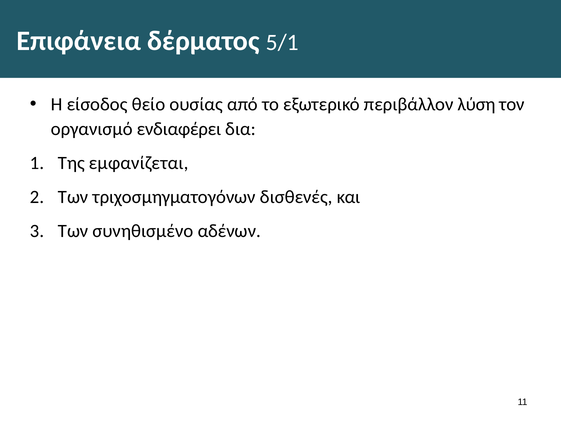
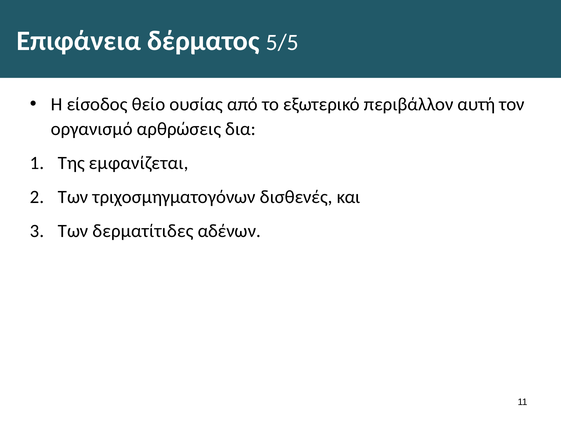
5/1: 5/1 -> 5/5 (282, 42)
λύση: λύση -> αυτή (476, 104)
ενδιαφέρει: ενδιαφέρει -> αρθρώσεις (179, 129)
συνηθισμένο: συνηθισμένο -> δερματίτιδες (143, 231)
